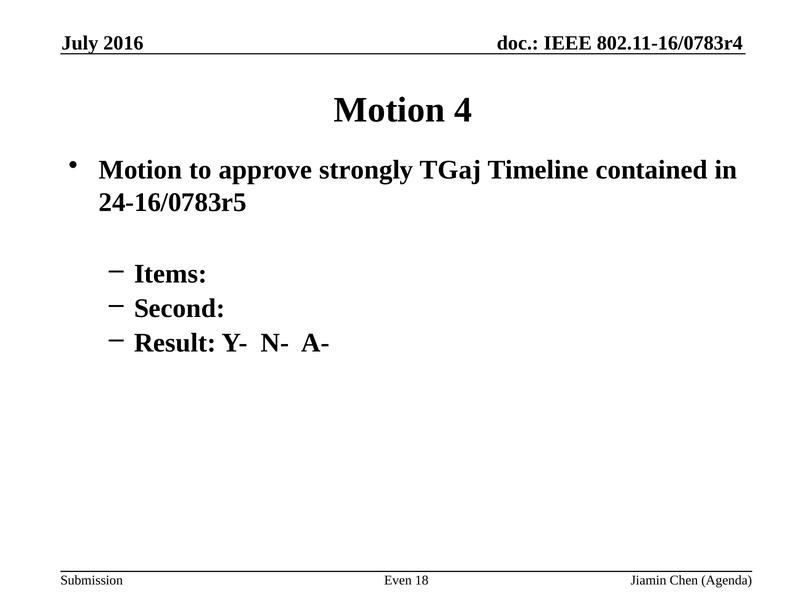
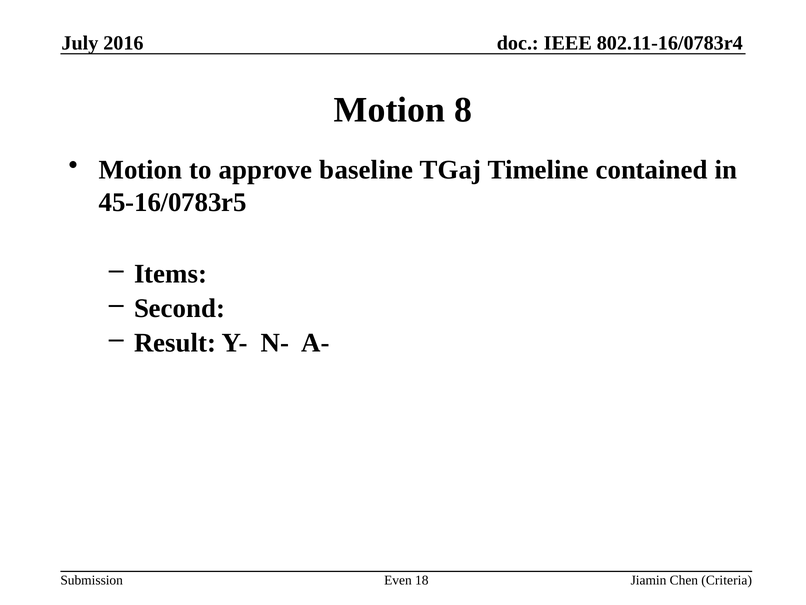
4: 4 -> 8 (463, 110)
strongly: strongly -> baseline (366, 170)
24-16/0783r5: 24-16/0783r5 -> 45-16/0783r5 (173, 202)
Agenda: Agenda -> Criteria (727, 580)
